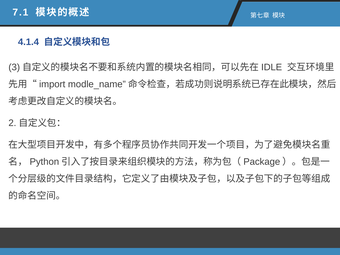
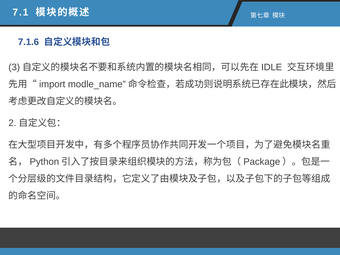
4.1.4: 4.1.4 -> 7.1.6 (28, 42)
